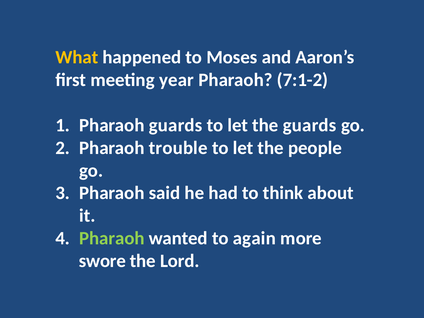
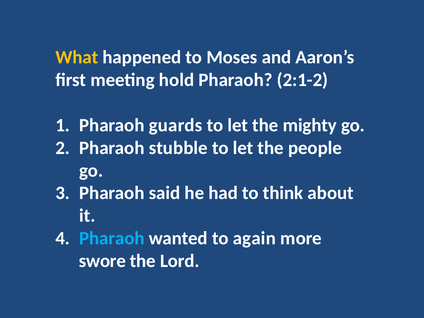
year: year -> hold (177, 80)
7:1-2: 7:1-2 -> 2:1-2 (303, 80)
the guards: guards -> mighty (310, 125)
trouble: trouble -> stubble (178, 148)
Pharaoh colour: light green -> light blue (112, 238)
